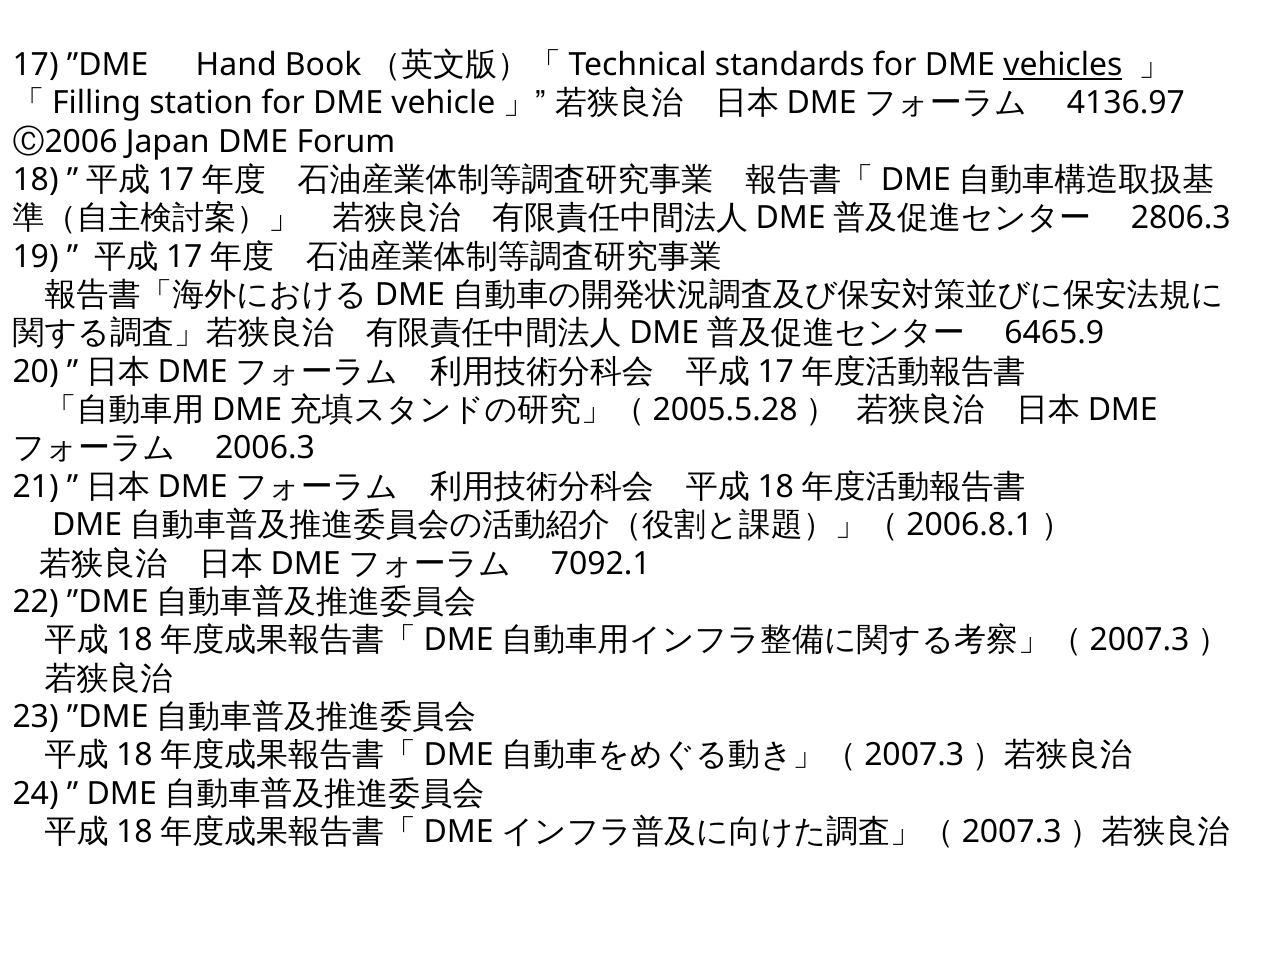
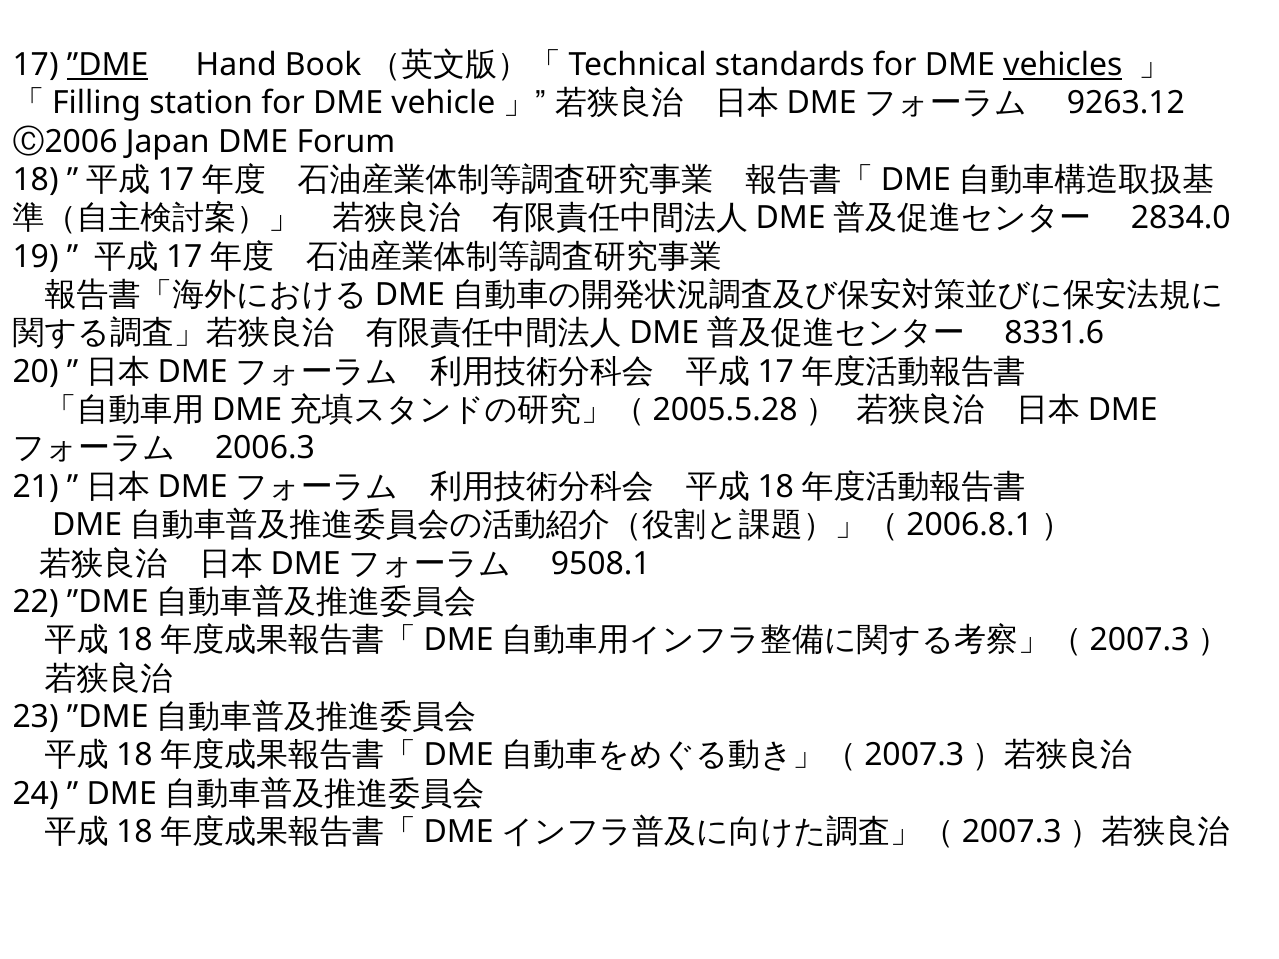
”DME underline: none -> present (108, 65)
4136.97: 4136.97 -> 9263.12 (1126, 103)
2806.3: 2806.3 -> 2834.0 (1181, 218)
6465.9: 6465.9 -> 8331.6 (1054, 333)
7092.1: 7092.1 -> 9508.1 (601, 564)
